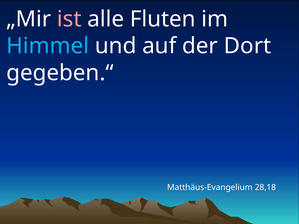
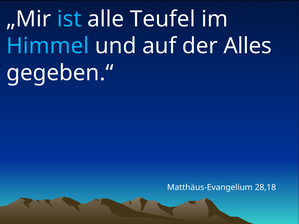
ist colour: pink -> light blue (69, 19)
Fluten: Fluten -> Teufel (163, 19)
Dort: Dort -> Alles (248, 46)
